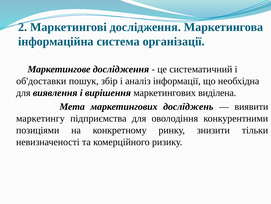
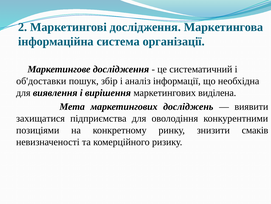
маркетингу: маркетингу -> захищатися (40, 118)
тільки: тільки -> смаків (255, 130)
